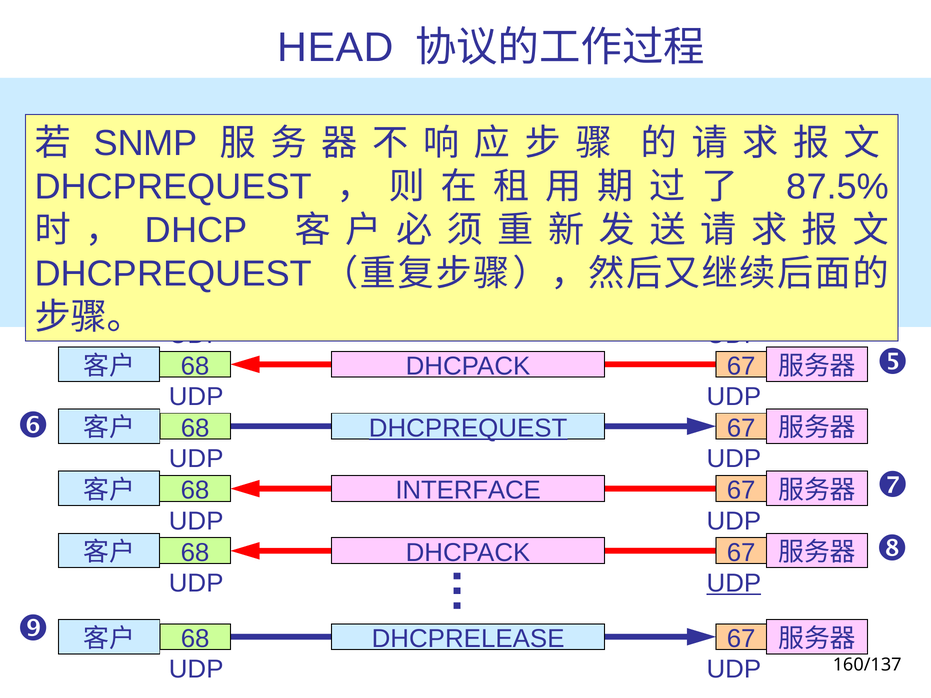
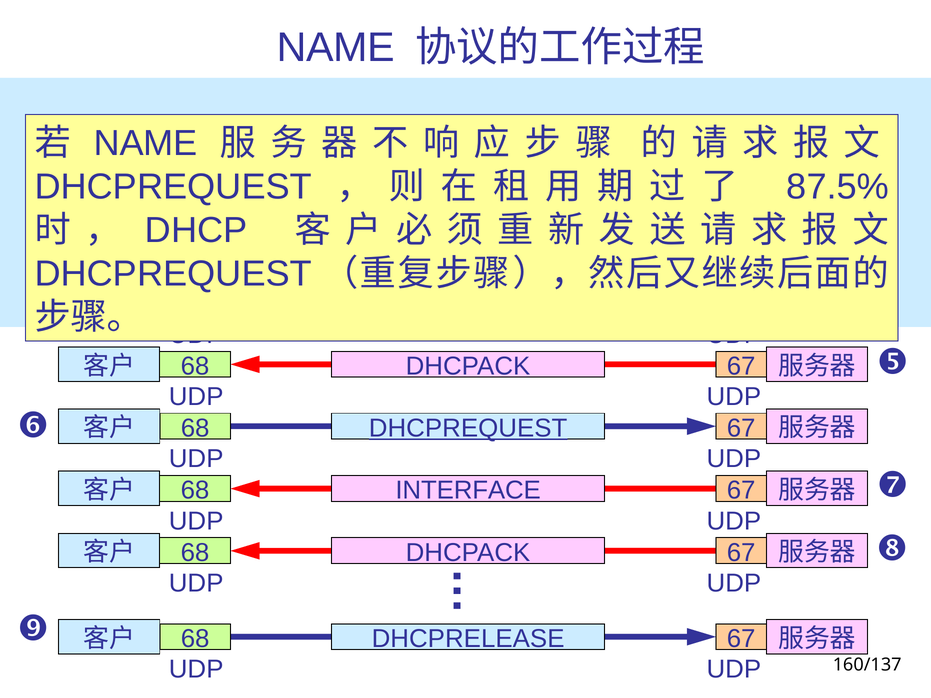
HEAD: HEAD -> NAME (336, 48)
SNMP: SNMP -> NAME (146, 143)
UDP underline: present -> none (734, 583)
